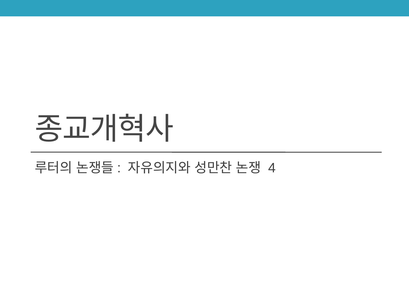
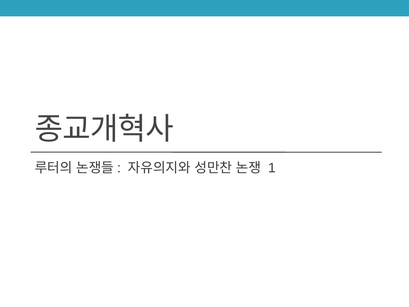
4: 4 -> 1 (272, 168)
